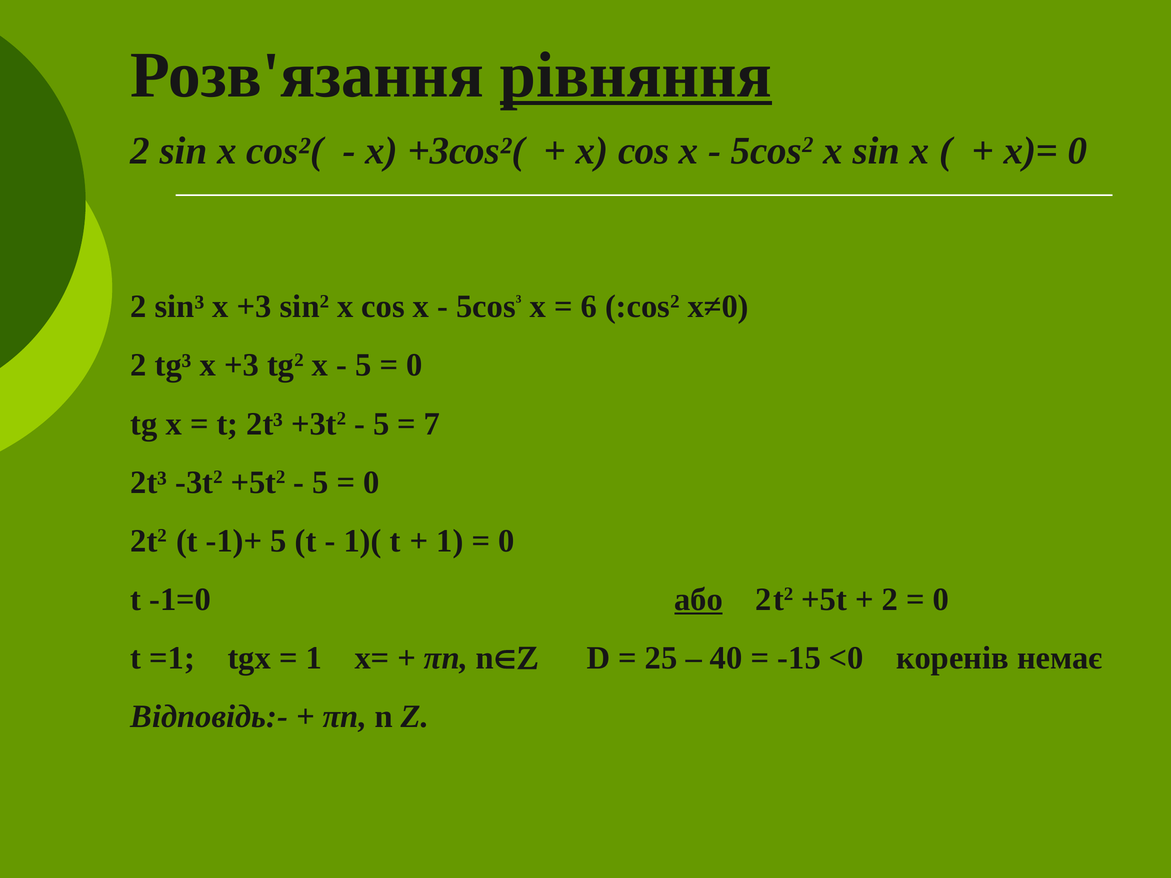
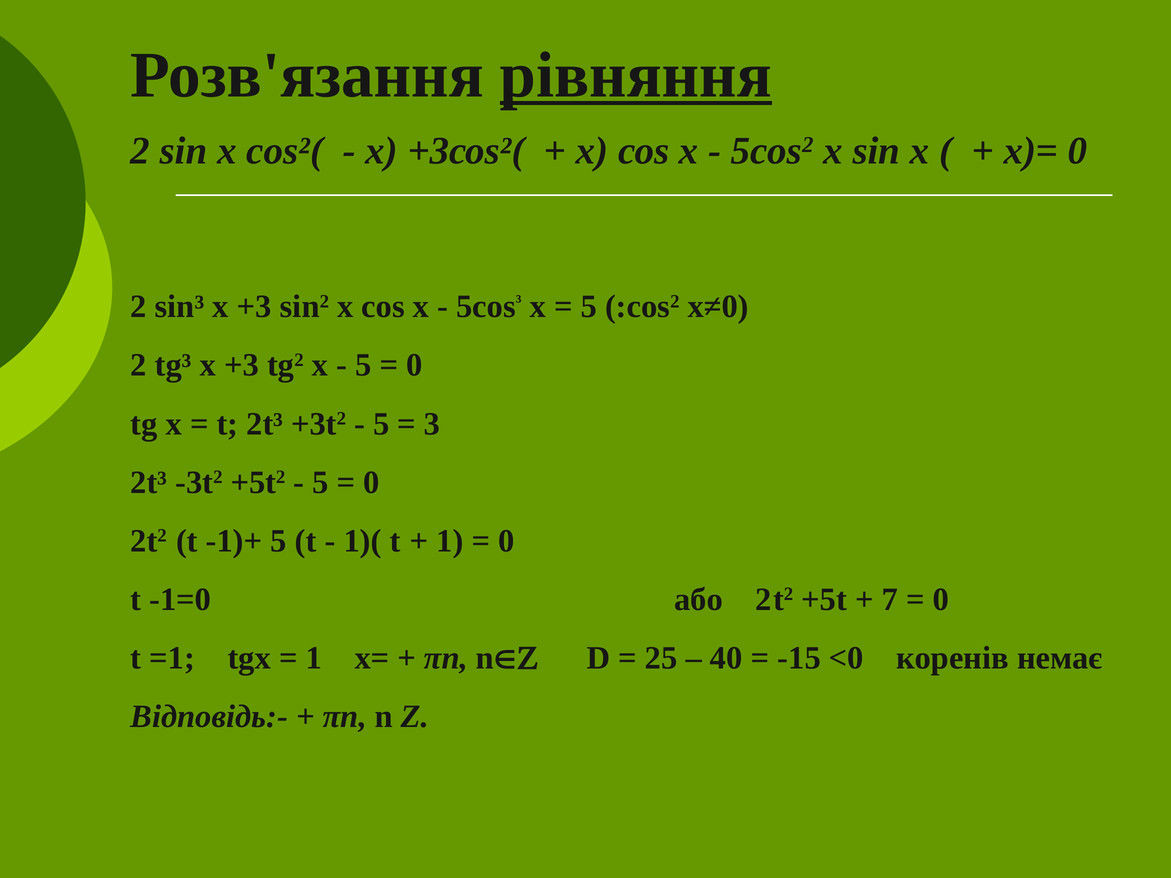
6: 6 -> 5 (589, 307)
7: 7 -> 3 (432, 424)
або underline: present -> none (699, 600)
2: 2 -> 7 (890, 600)
